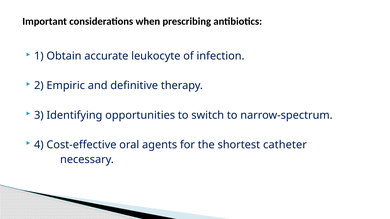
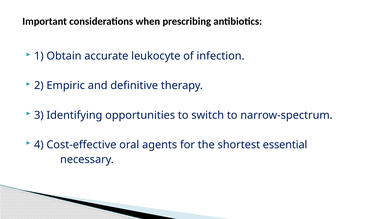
catheter: catheter -> essential (285, 145)
